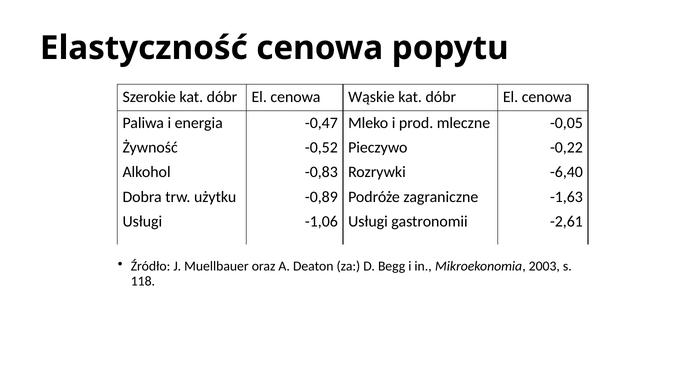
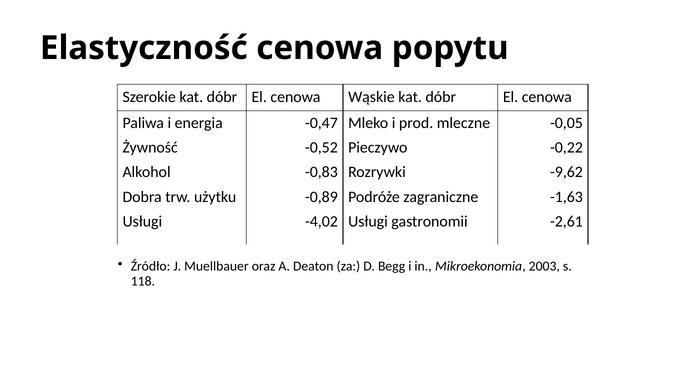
-6,40: -6,40 -> -9,62 (566, 172)
-1,06: -1,06 -> -4,02 (321, 221)
